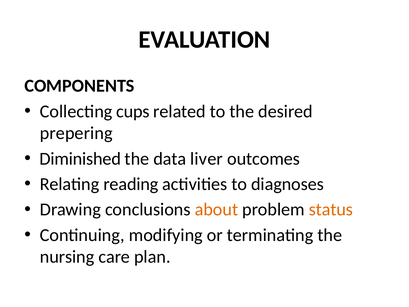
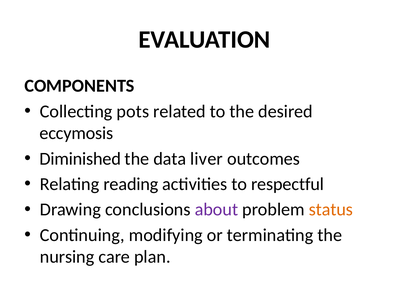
cups: cups -> pots (133, 111)
prepering: prepering -> eccymosis (76, 133)
diagnoses: diagnoses -> respectful (288, 184)
about colour: orange -> purple (216, 209)
